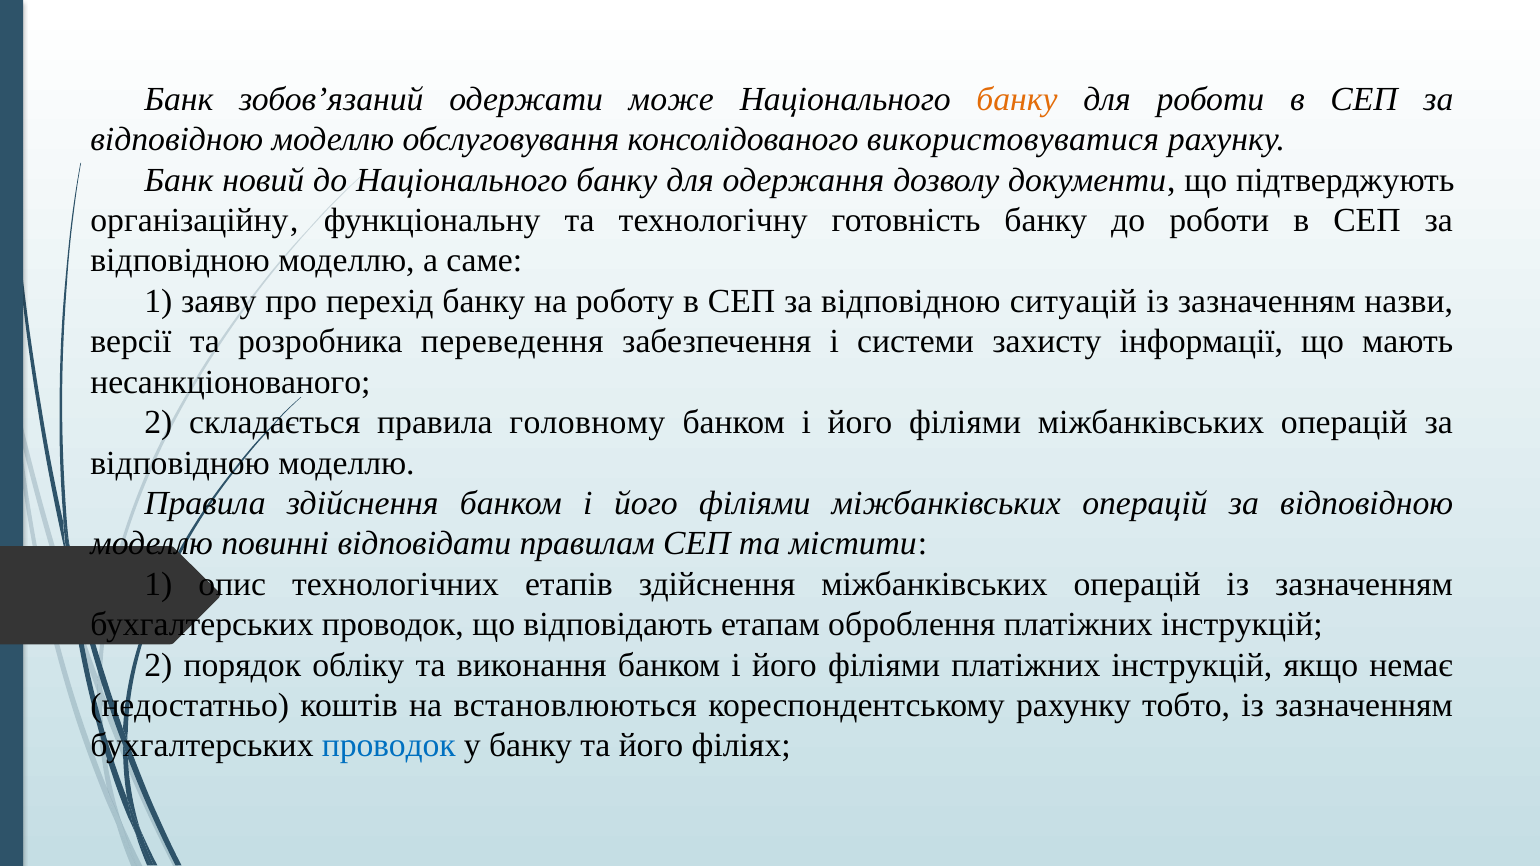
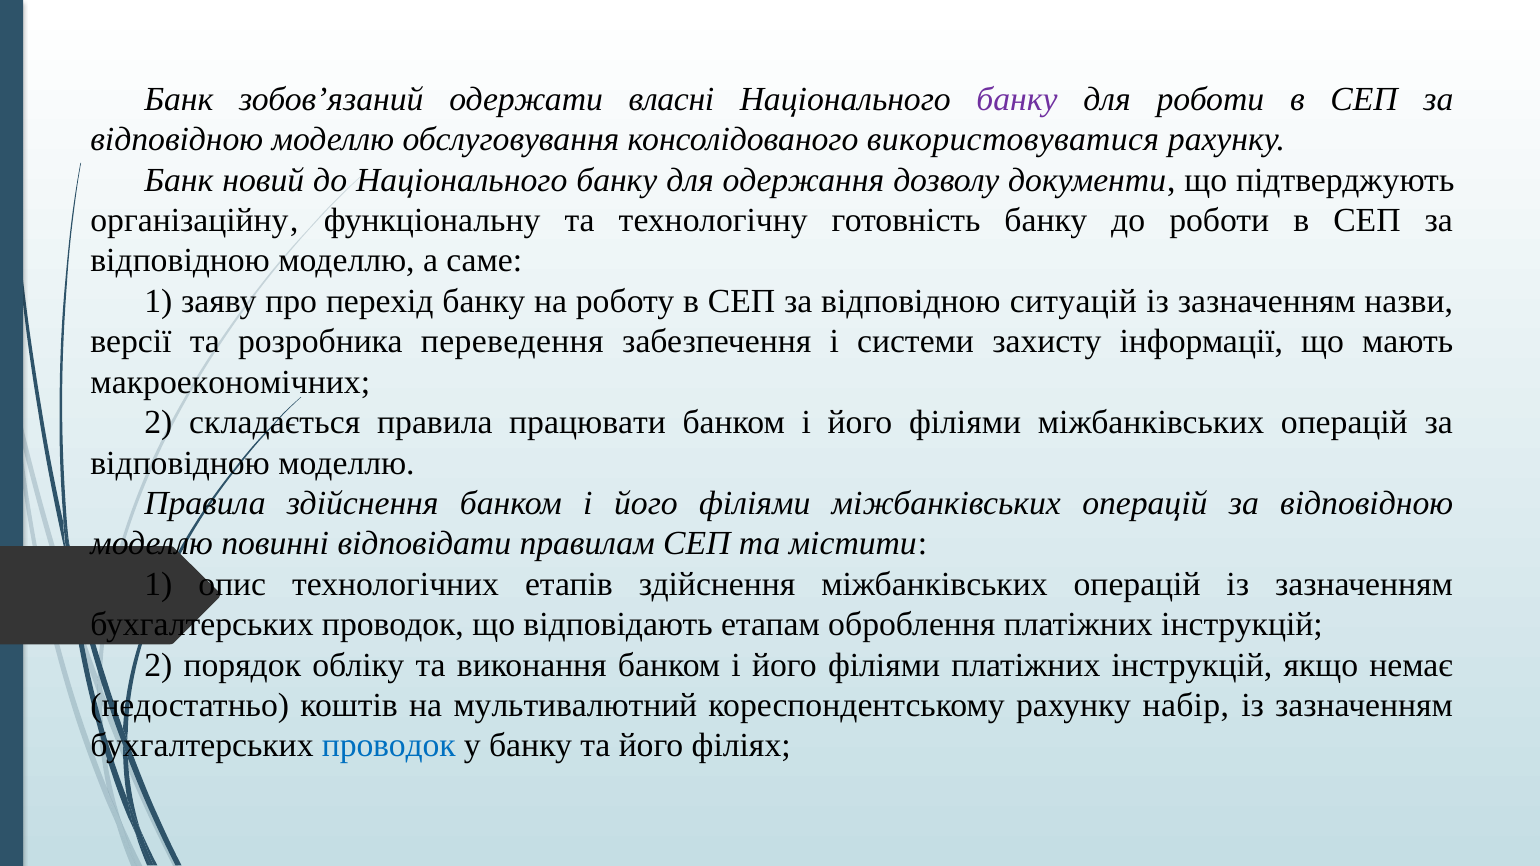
може: може -> власні (672, 99)
банку colour: orange -> purple (1017, 99)
несанкціонованого: несанкціонованого -> макроекономічних (230, 382)
головному: головному -> працювати (588, 423)
встановлюються: встановлюються -> мультивалютний (575, 706)
тобто: тобто -> набір (1186, 706)
